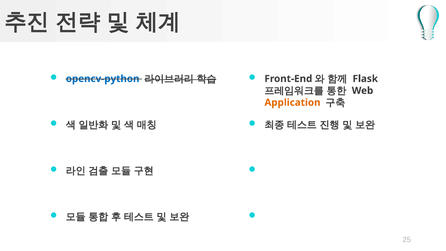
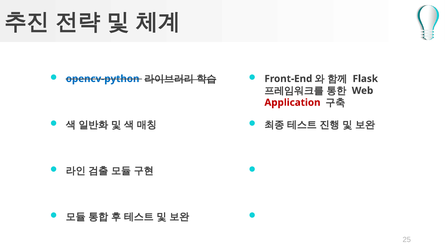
Application colour: orange -> red (292, 102)
